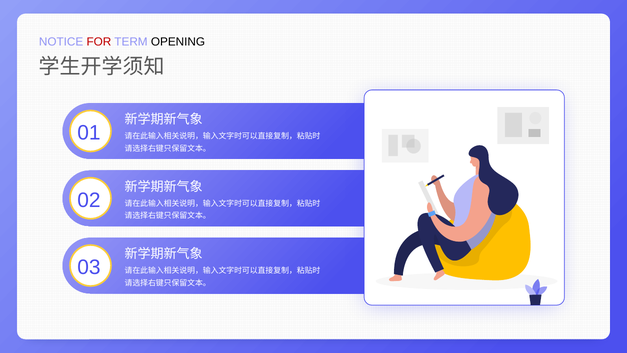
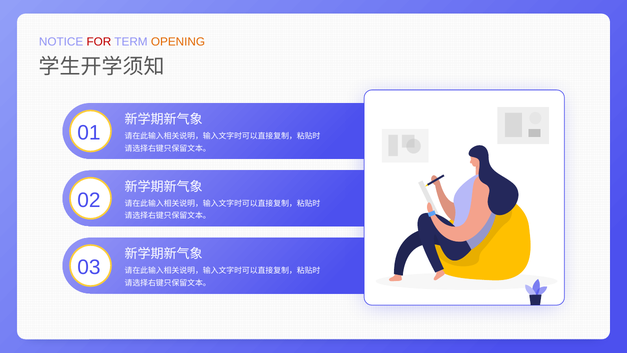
OPENING colour: black -> orange (178, 42)
